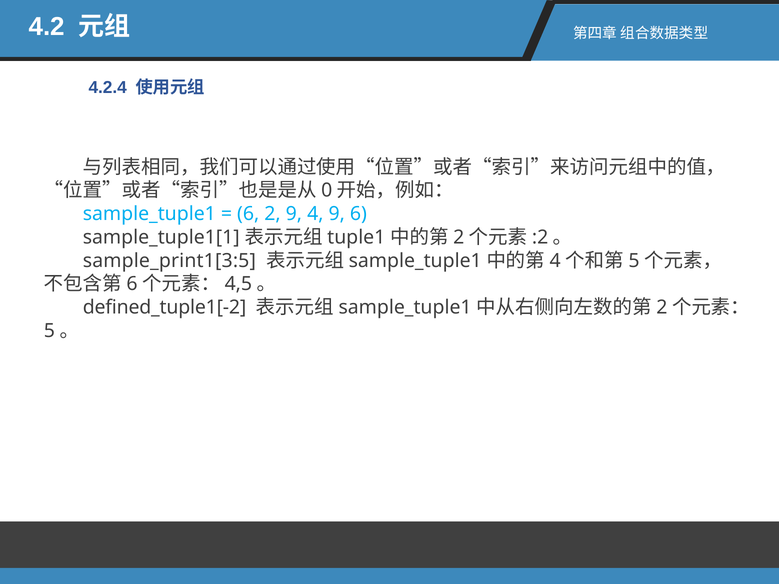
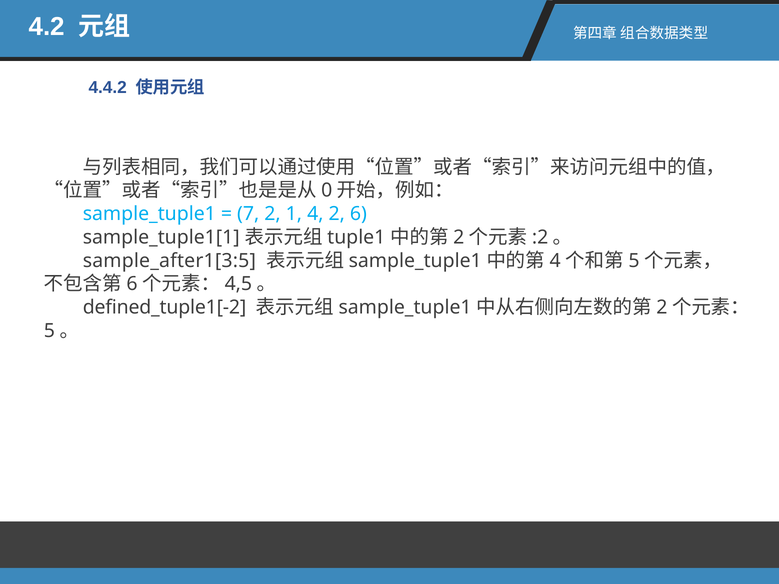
4.2.4: 4.2.4 -> 4.4.2 (108, 88)
6: 6 -> 7 (248, 214)
2 9: 9 -> 1 (294, 214)
4 9: 9 -> 2 (337, 214)
sample_print1[3:5: sample_print1[3:5 -> sample_after1[3:5 (169, 261)
